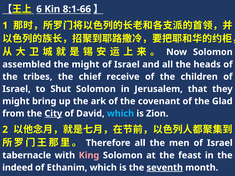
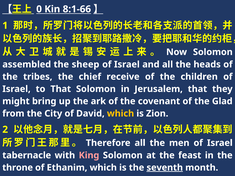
6: 6 -> 0 (39, 9)
the might: might -> sheep (86, 65)
to Shut: Shut -> That (61, 89)
City underline: present -> none (53, 114)
which colour: light blue -> yellow (121, 114)
indeed: indeed -> throne (18, 168)
